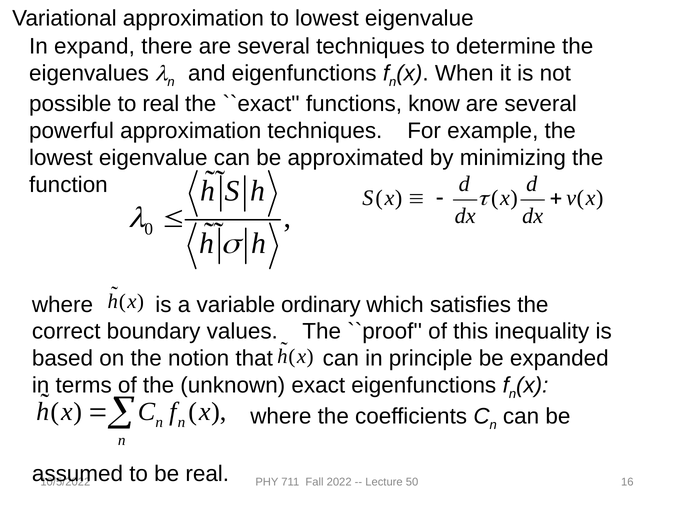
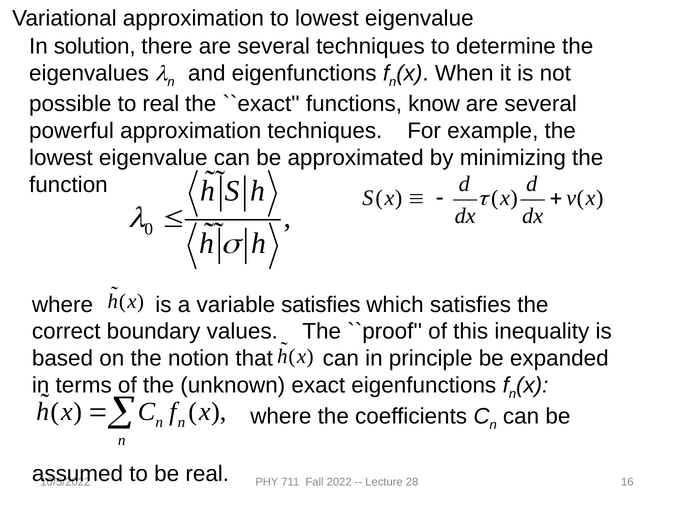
expand: expand -> solution (95, 46)
variable ordinary: ordinary -> satisfies (321, 305)
50: 50 -> 28 (412, 483)
